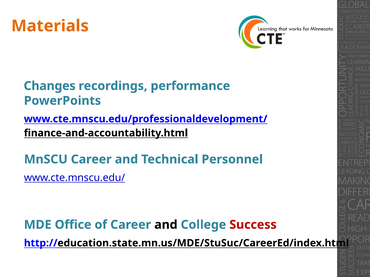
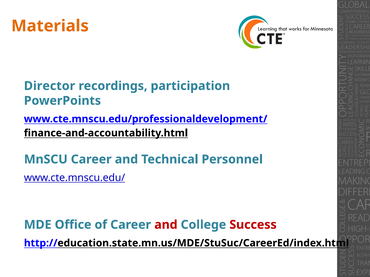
Changes: Changes -> Director (50, 86)
performance: performance -> participation (190, 86)
and colour: black -> red (166, 225)
